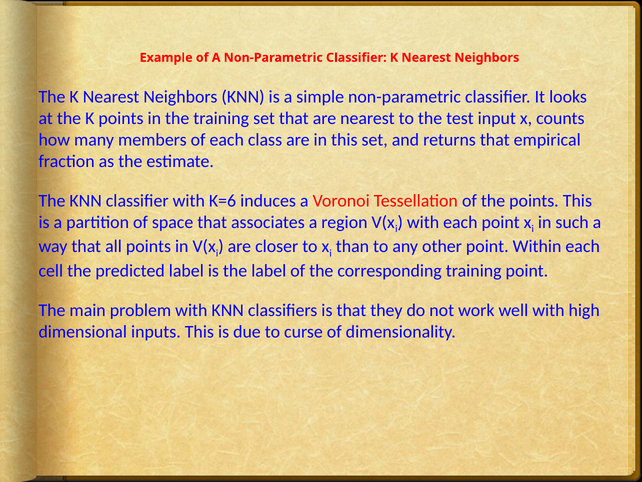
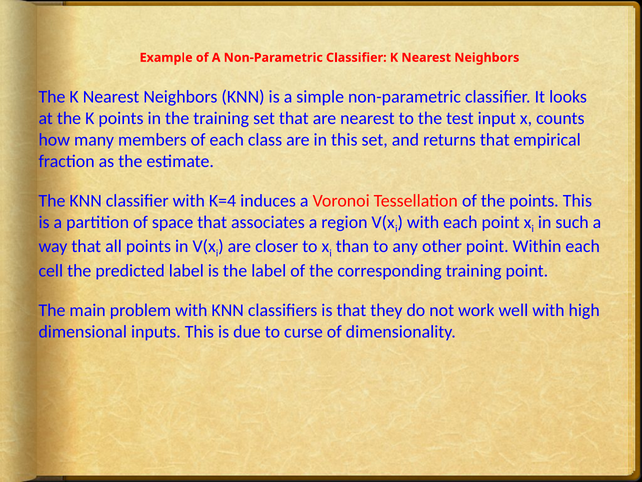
K=6: K=6 -> K=4 (223, 201)
